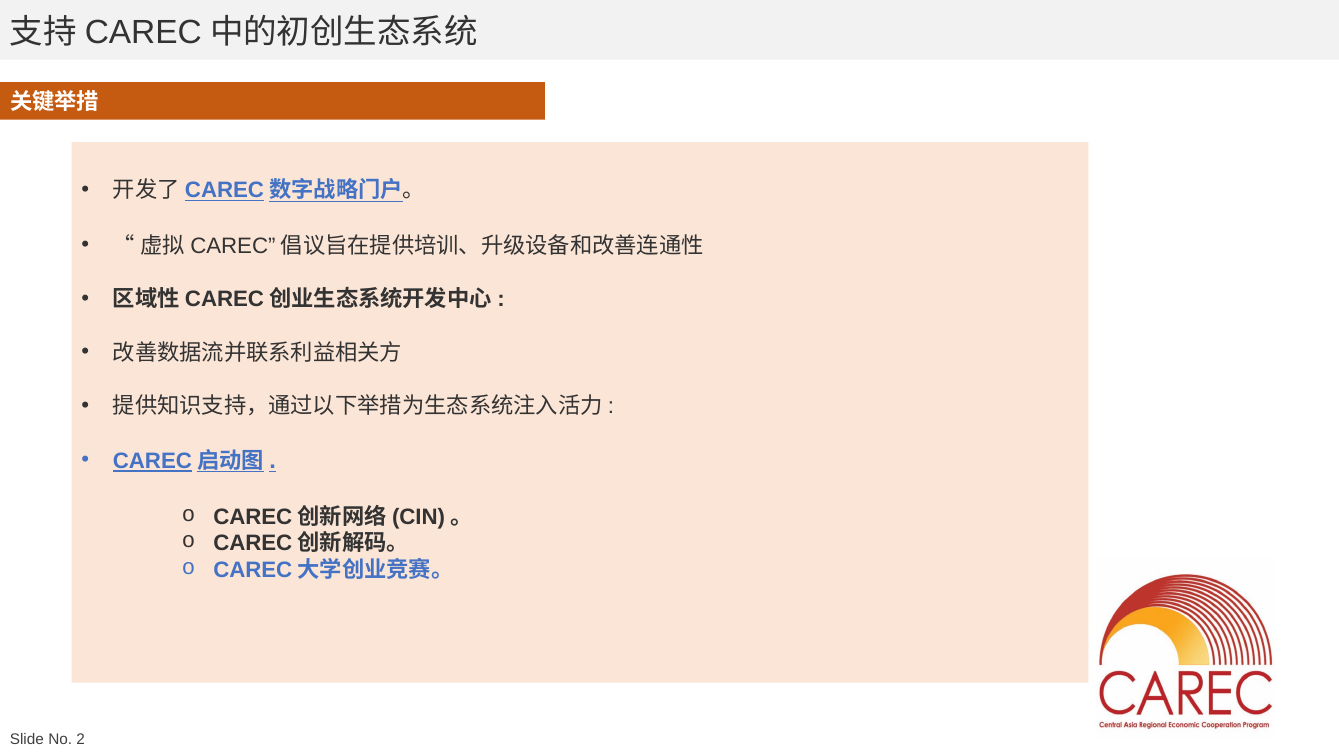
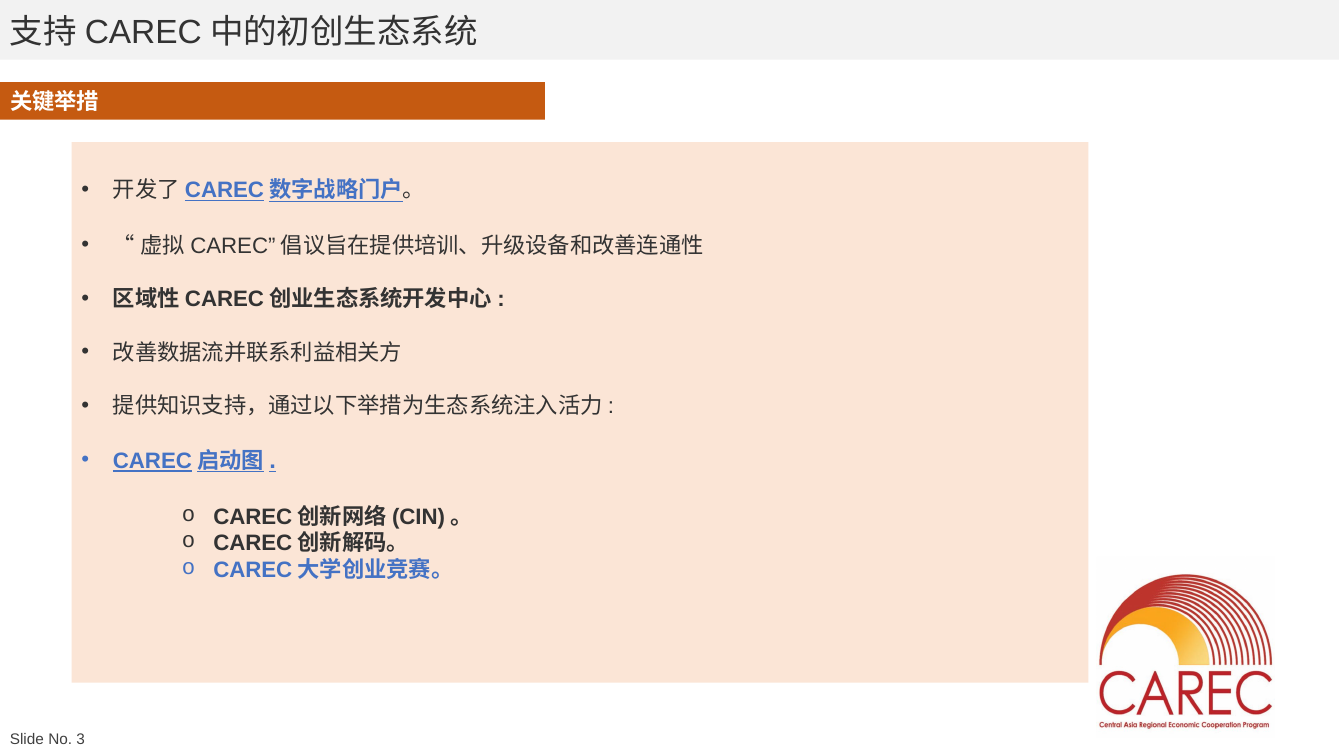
2: 2 -> 3 (81, 740)
